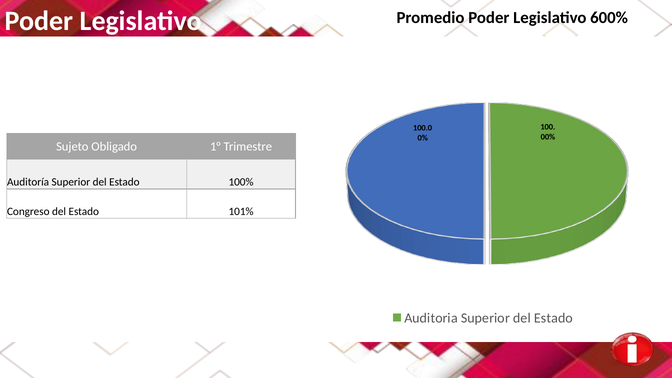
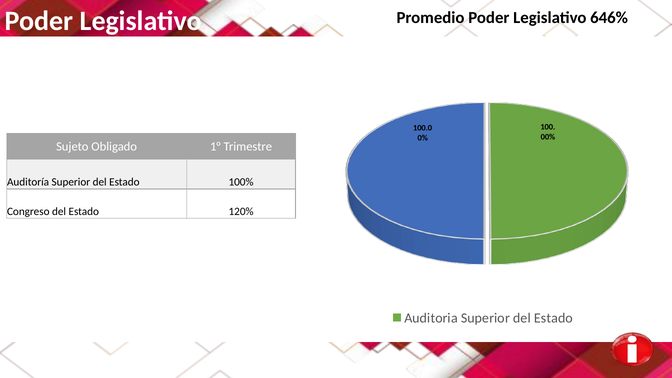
600%: 600% -> 646% (609, 18)
101%: 101% -> 120% (241, 211)
